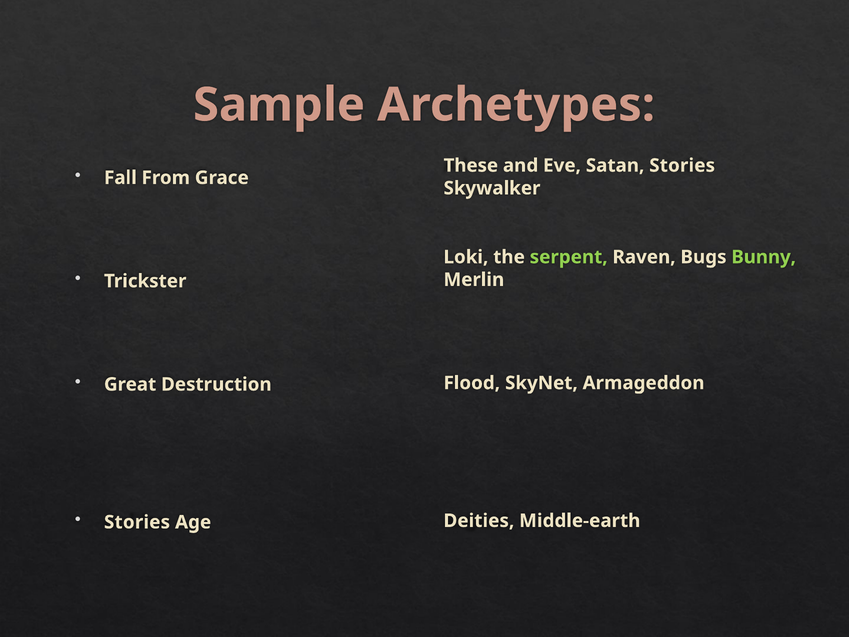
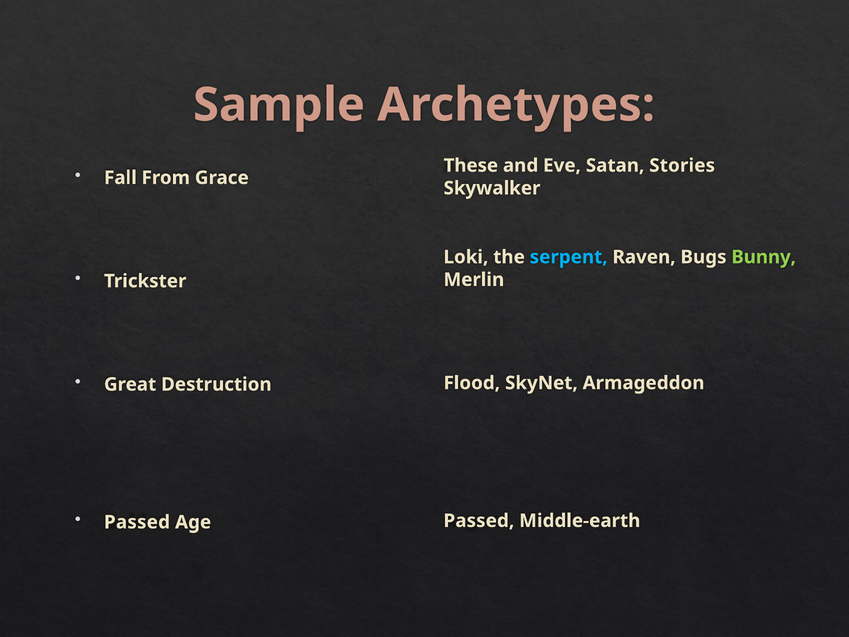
serpent colour: light green -> light blue (569, 257)
Stories: Stories -> Passed (137, 522)
Deities: Deities -> Passed (479, 521)
